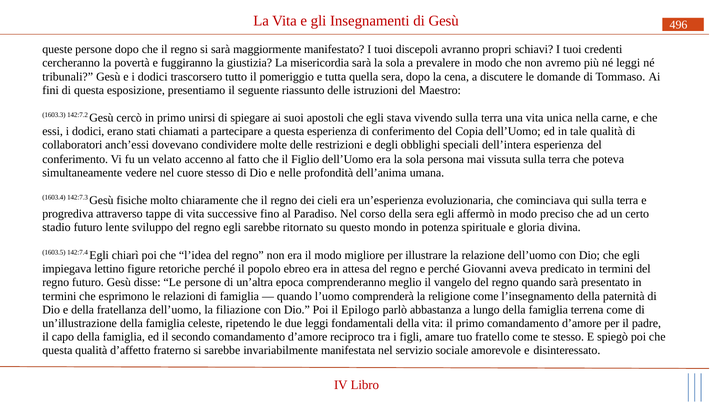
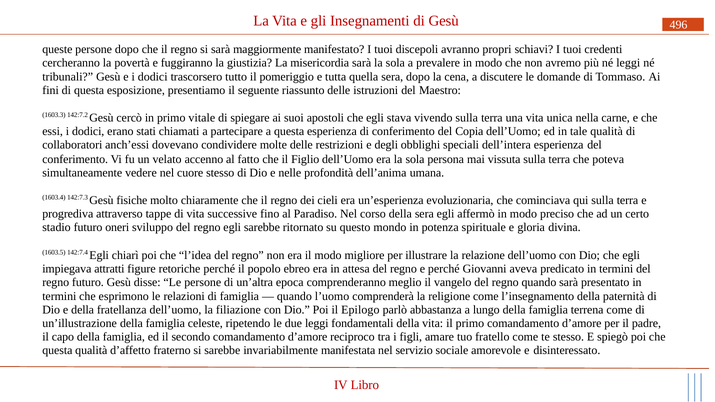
unirsi: unirsi -> vitale (202, 118)
lente: lente -> oneri (117, 228)
lettino: lettino -> attratti (109, 269)
